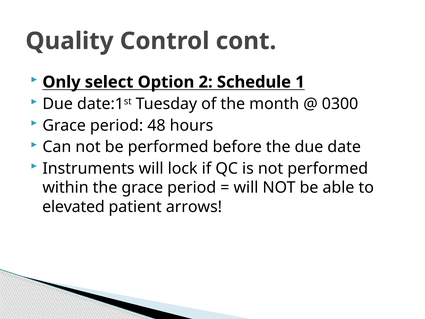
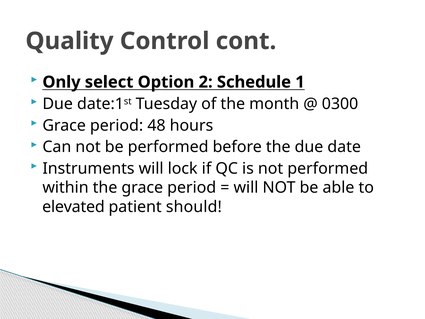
arrows: arrows -> should (194, 207)
